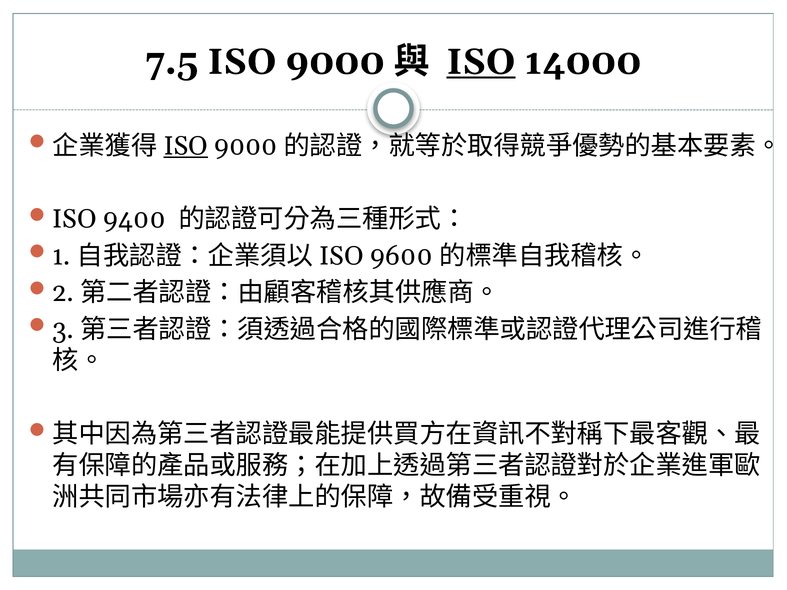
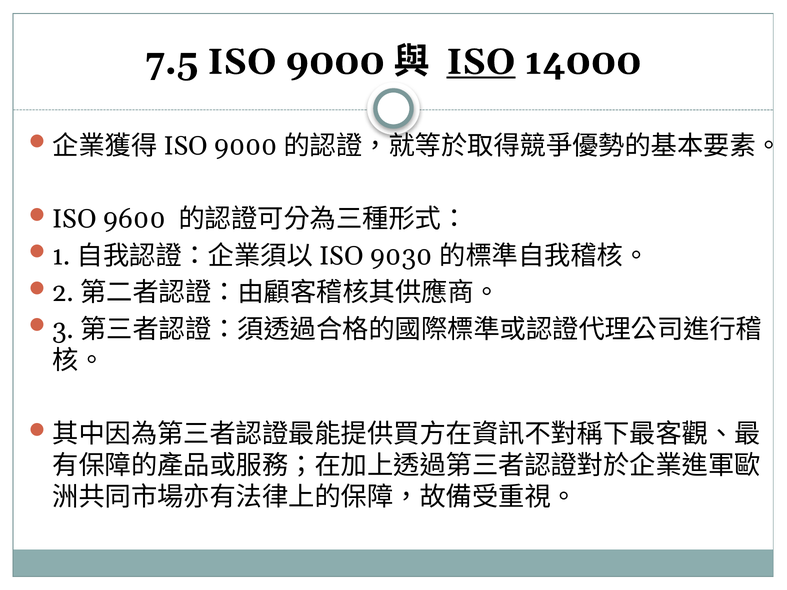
ISO underline: present -> none (186, 146)
9400: 9400 -> 9600 (134, 219)
9600: 9600 -> 9030 (401, 256)
